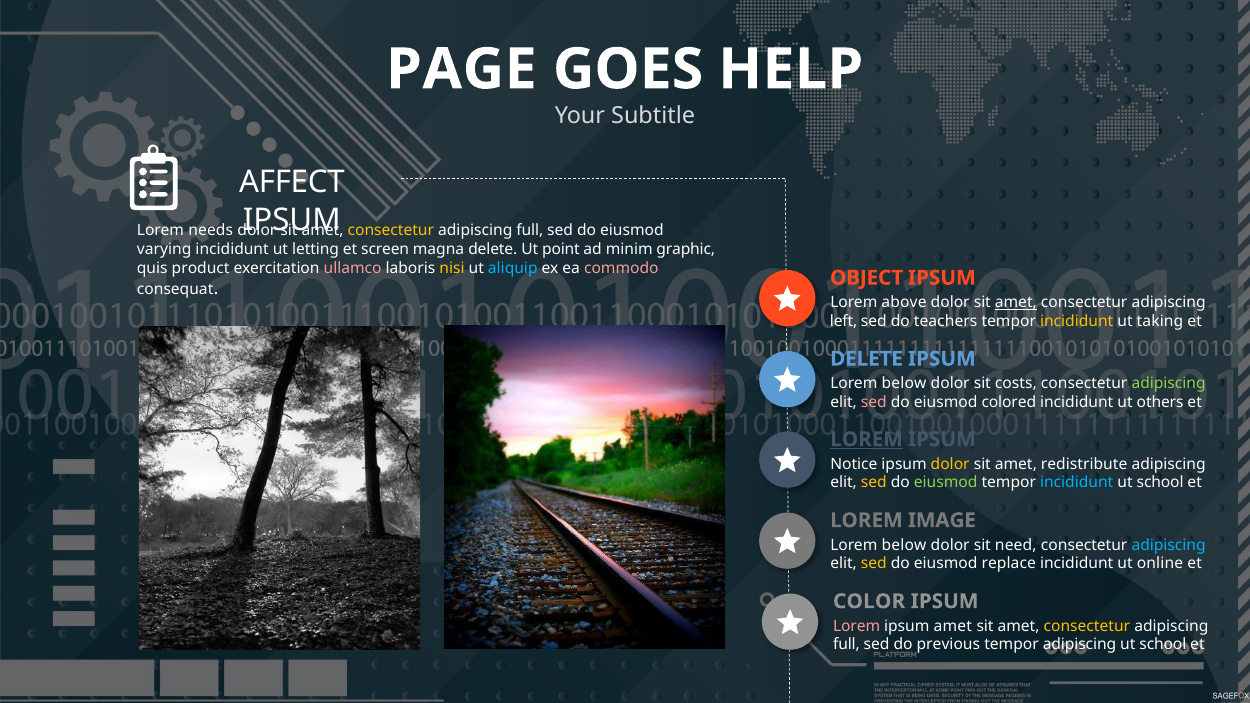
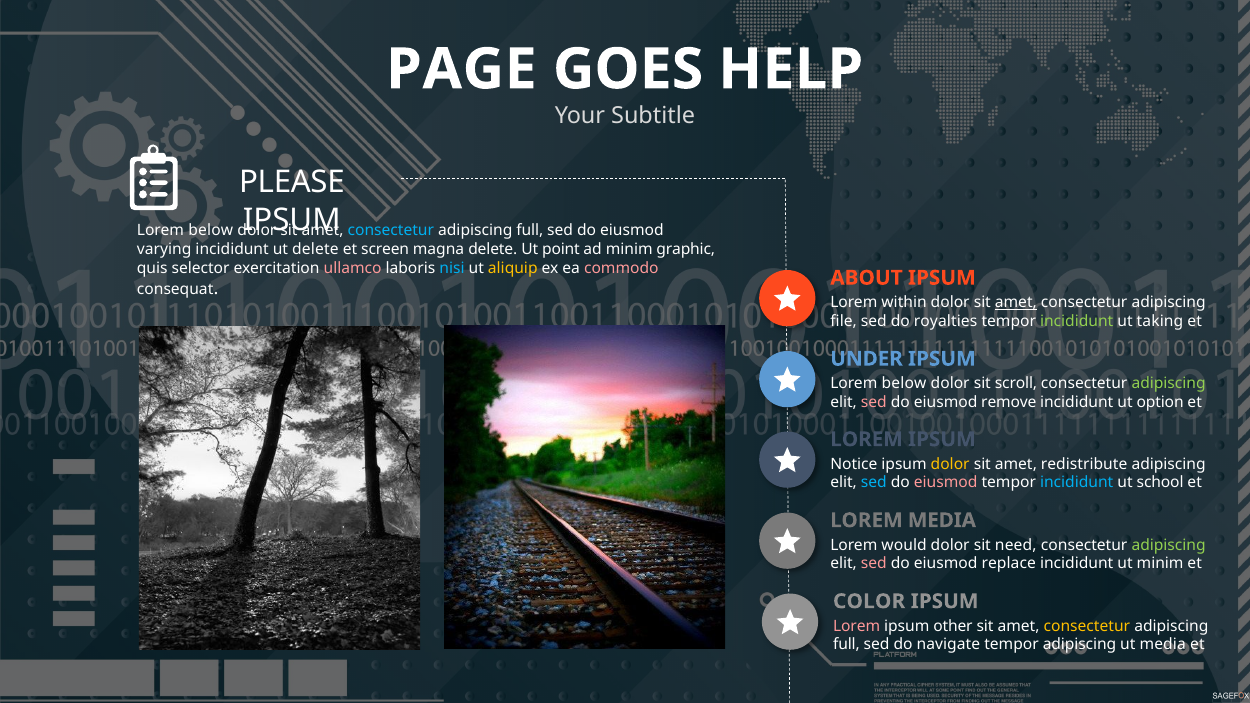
AFFECT: AFFECT -> PLEASE (292, 182)
needs: needs -> below (211, 231)
consectetur colour: yellow -> light blue (391, 231)
ut letting: letting -> delete (315, 249)
product: product -> selector (201, 268)
nisi colour: yellow -> light blue (452, 268)
aliquip colour: light blue -> yellow (513, 268)
OBJECT: OBJECT -> ABOUT (866, 278)
above: above -> within (904, 303)
left: left -> file (844, 321)
teachers: teachers -> royalties (946, 321)
incididunt colour: yellow -> light green (1077, 321)
DELETE: DELETE -> UNDER (867, 359)
costs: costs -> scroll (1016, 384)
colored: colored -> remove (1009, 402)
others: others -> option (1160, 402)
LOREM underline: present -> none (867, 439)
sed colour: yellow -> light blue (874, 483)
eiusmod colour: light green -> pink (946, 483)
LOREM IMAGE: IMAGE -> MEDIA (942, 520)
below: below -> would (904, 545)
adipiscing colour: light blue -> light green (1169, 545)
sed colour: yellow -> pink (874, 564)
ut online: online -> minim (1160, 564)
ipsum amet: amet -> other (953, 626)
previous: previous -> navigate (948, 645)
school: school -> media (1163, 645)
